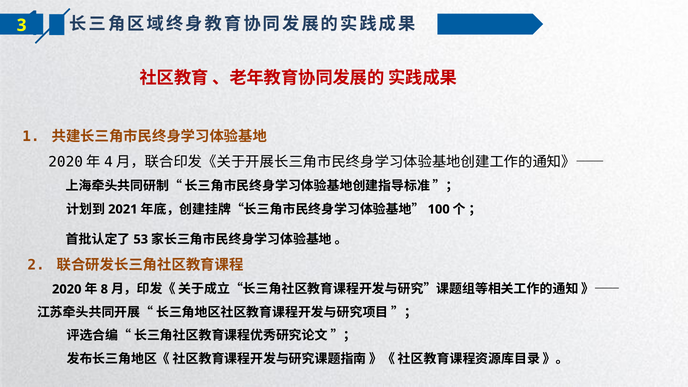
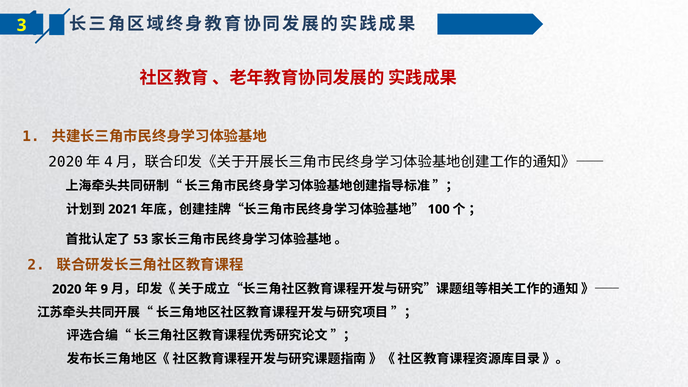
8: 8 -> 9 (104, 289)
